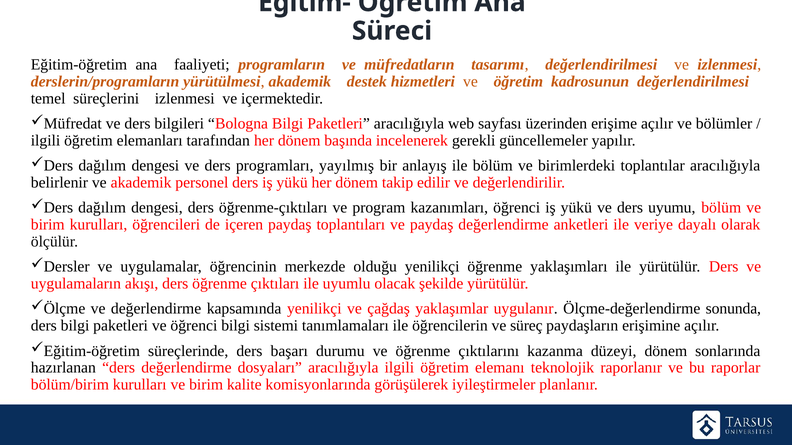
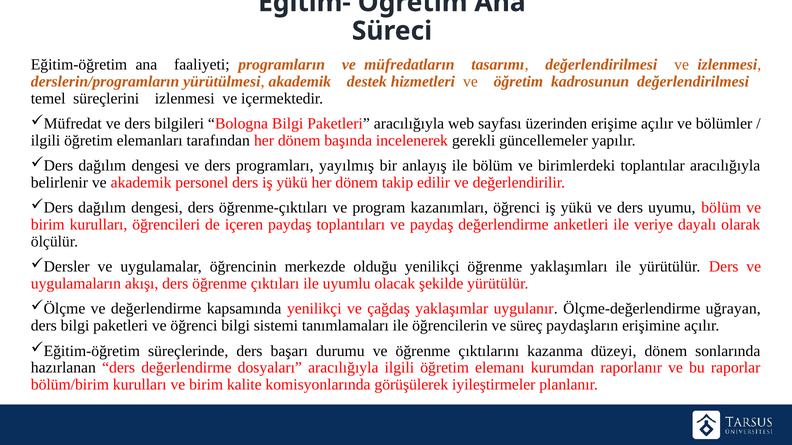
sonunda: sonunda -> uğrayan (733, 309)
teknolojik: teknolojik -> kurumdan (563, 368)
